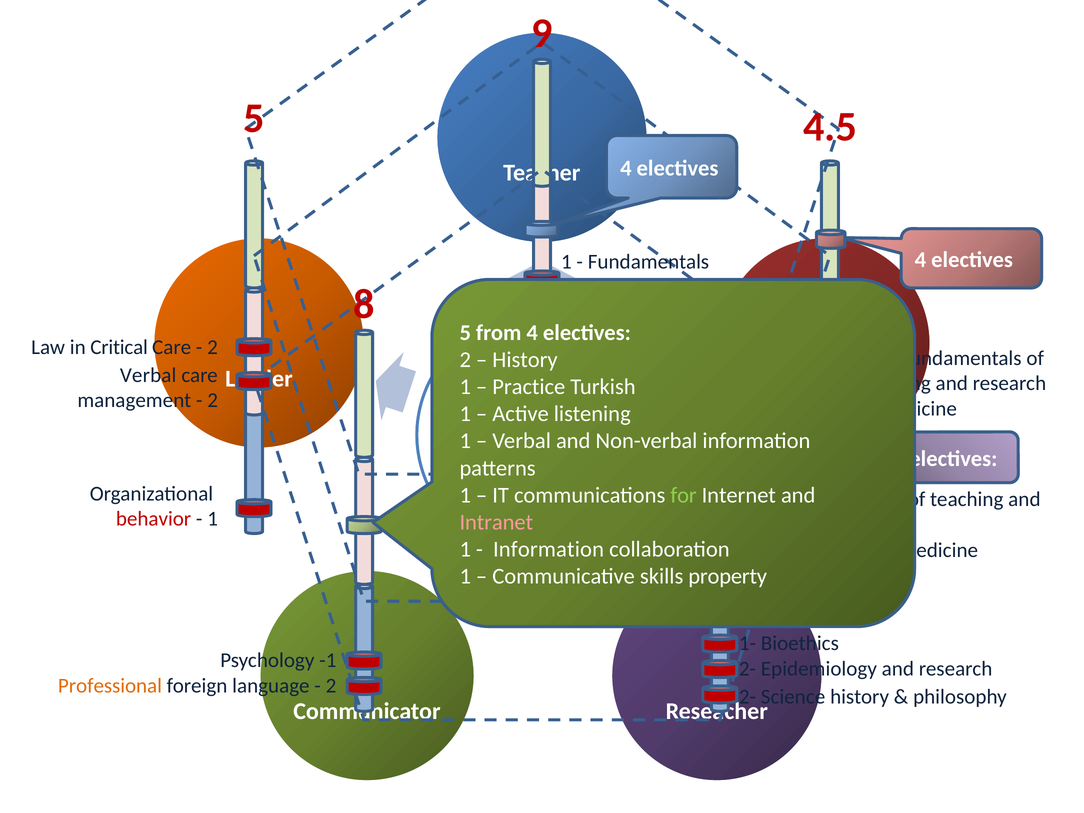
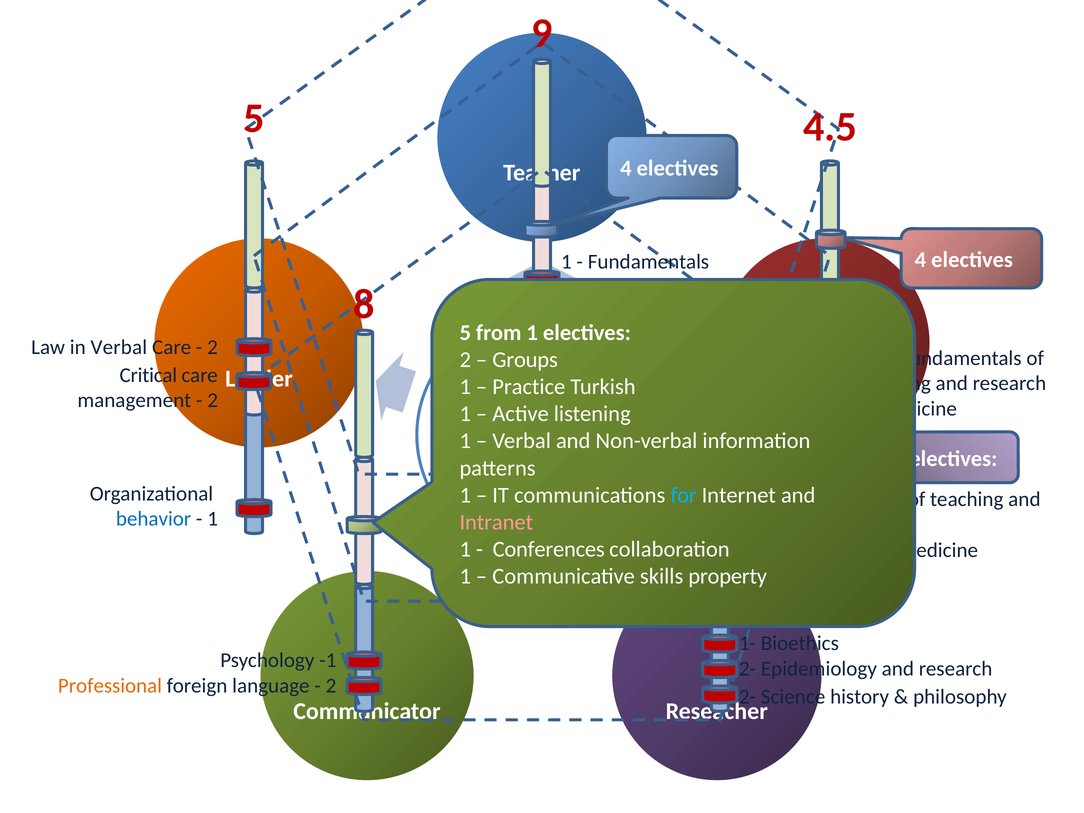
from 4: 4 -> 1 (532, 333)
in Critical: Critical -> Verbal (119, 347)
History: History -> Groups (525, 360)
Verbal: Verbal -> Critical (148, 375)
for colour: light green -> light blue (684, 495)
behavior colour: red -> blue (154, 519)
Information: Information -> Conferences (549, 549)
